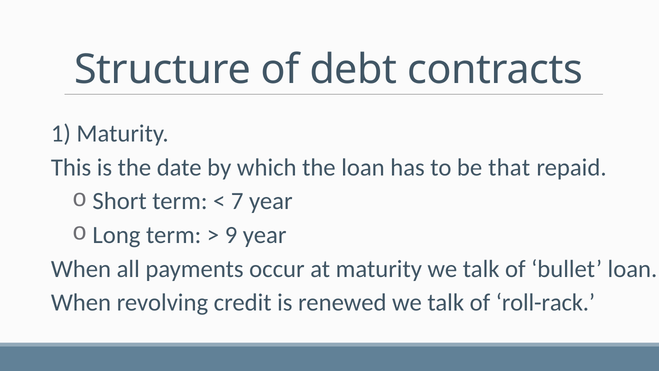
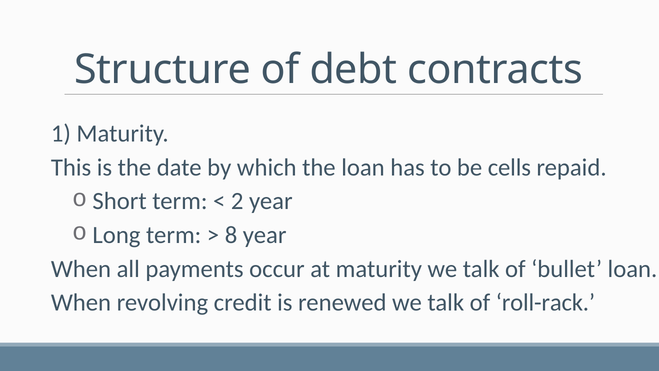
that: that -> cells (509, 167)
7: 7 -> 2 (237, 201)
9: 9 -> 8 (231, 235)
